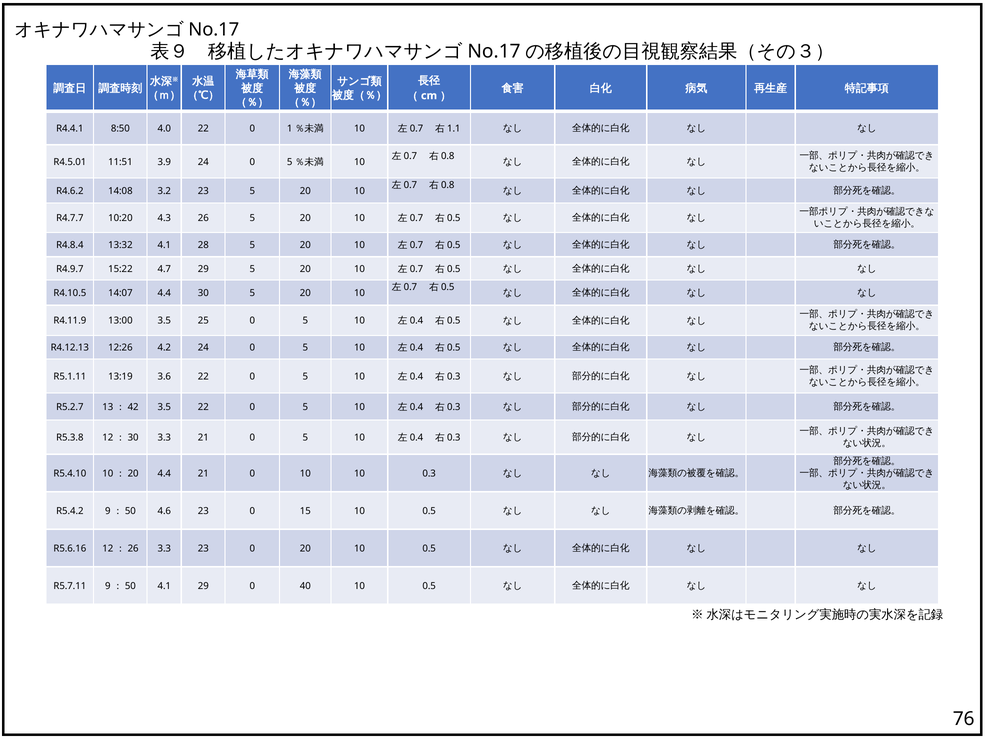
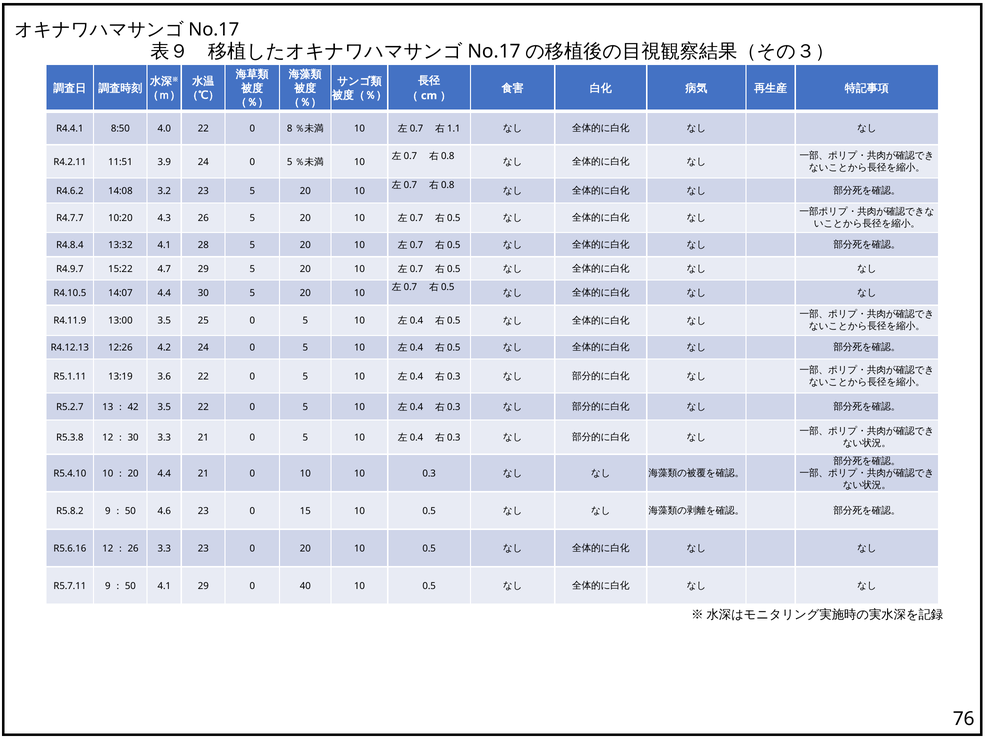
1: 1 -> 8 (290, 128)
R4.5.01: R4.5.01 -> R4.2.11 (70, 162)
R5.4.2: R5.4.2 -> R5.8.2 (70, 511)
